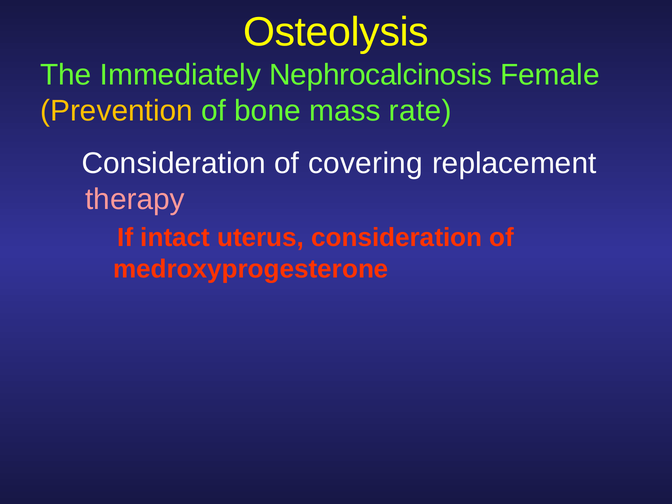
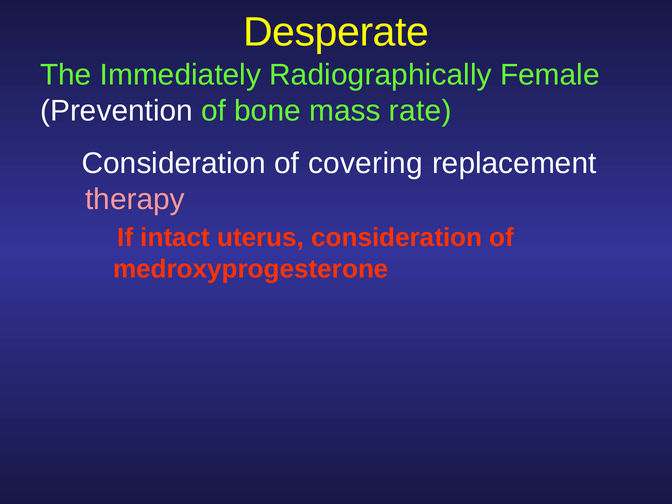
Osteolysis: Osteolysis -> Desperate (336, 32)
Nephrocalcinosis: Nephrocalcinosis -> Radiographically (380, 75)
Prevention colour: yellow -> white (117, 111)
